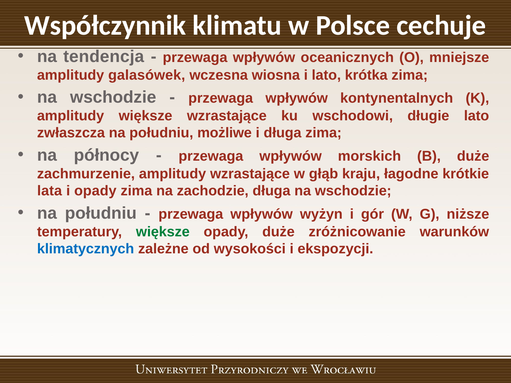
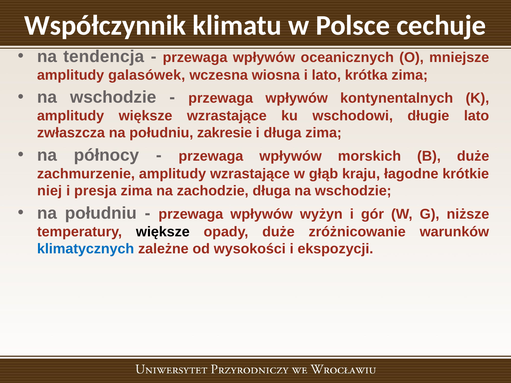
możliwe: możliwe -> zakresie (225, 133)
lata: lata -> niej (50, 191)
i opady: opady -> presja (95, 191)
większe colour: green -> black (163, 232)
